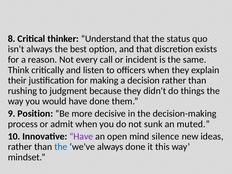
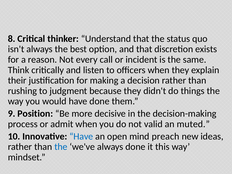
sunk: sunk -> valid (153, 124)
Have colour: purple -> blue (81, 136)
silence: silence -> preach (166, 136)
